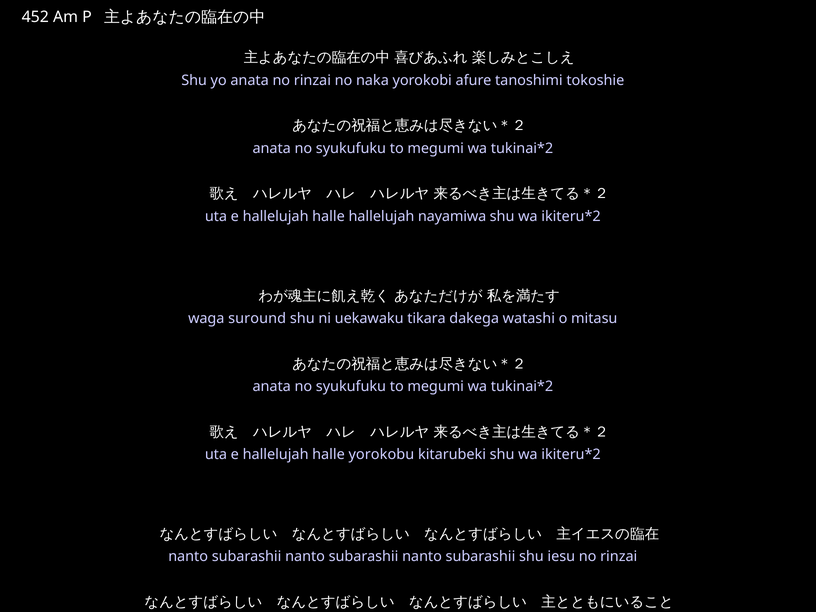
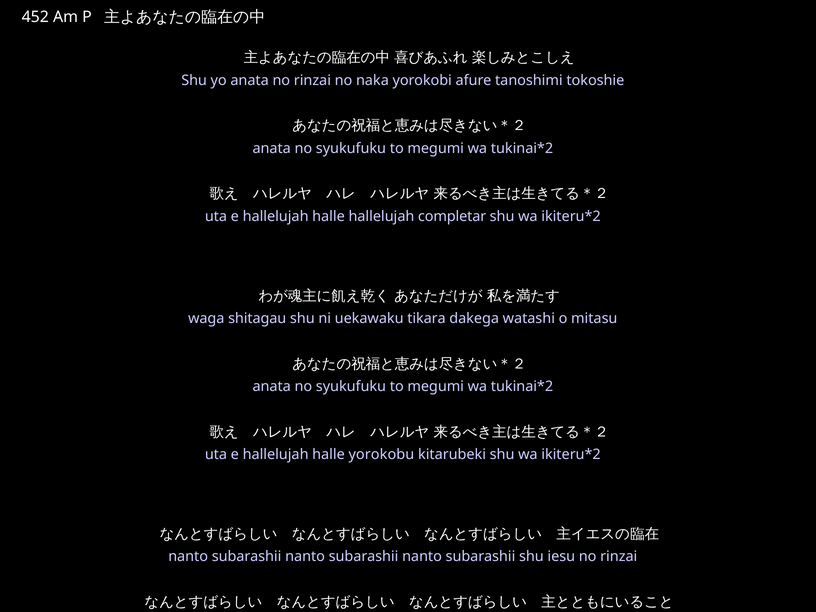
nayamiwa: nayamiwa -> completar (452, 216)
suround: suround -> shitagau (257, 319)
